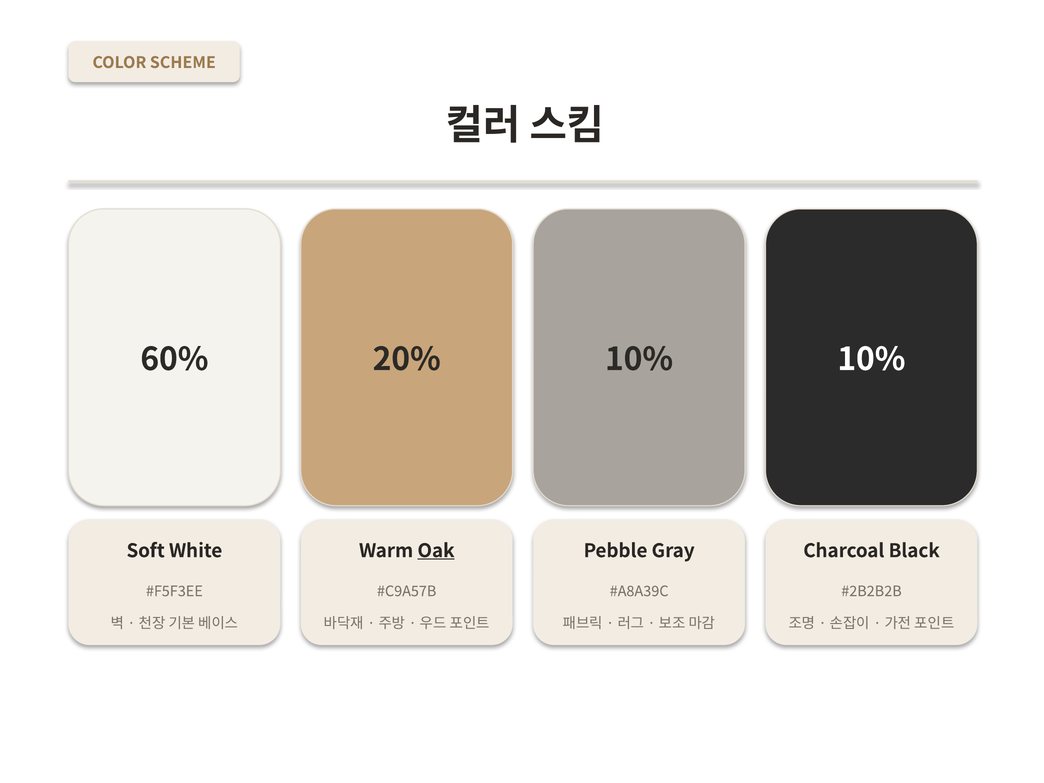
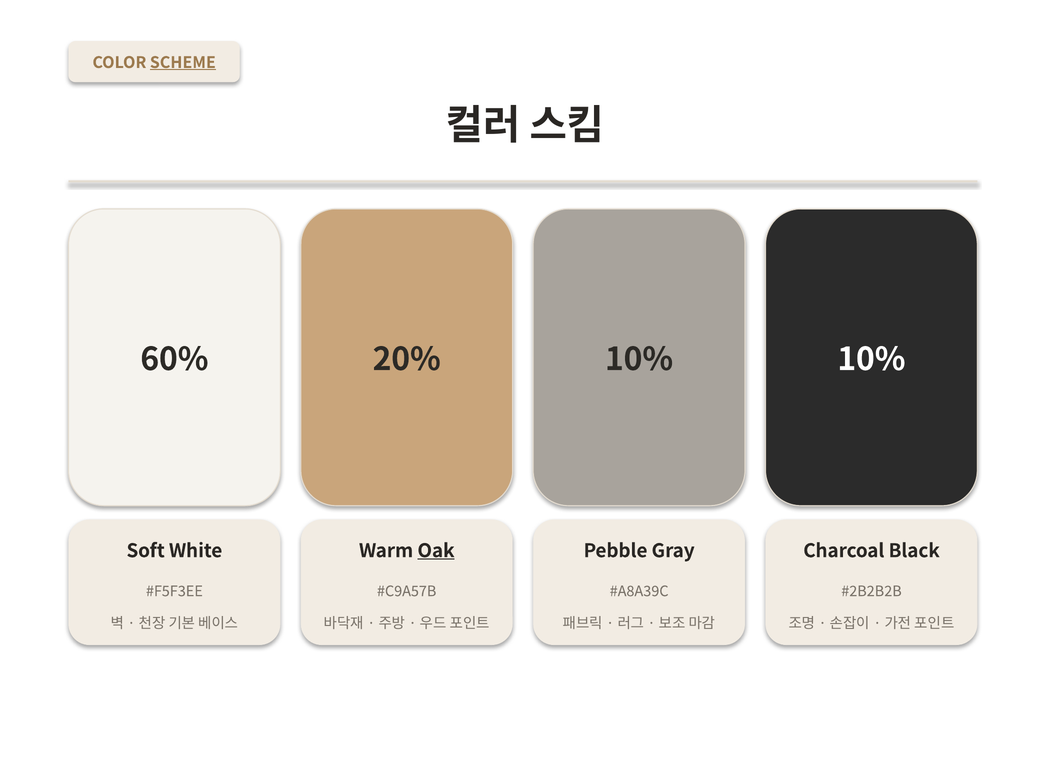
SCHEME underline: none -> present (183, 63)
